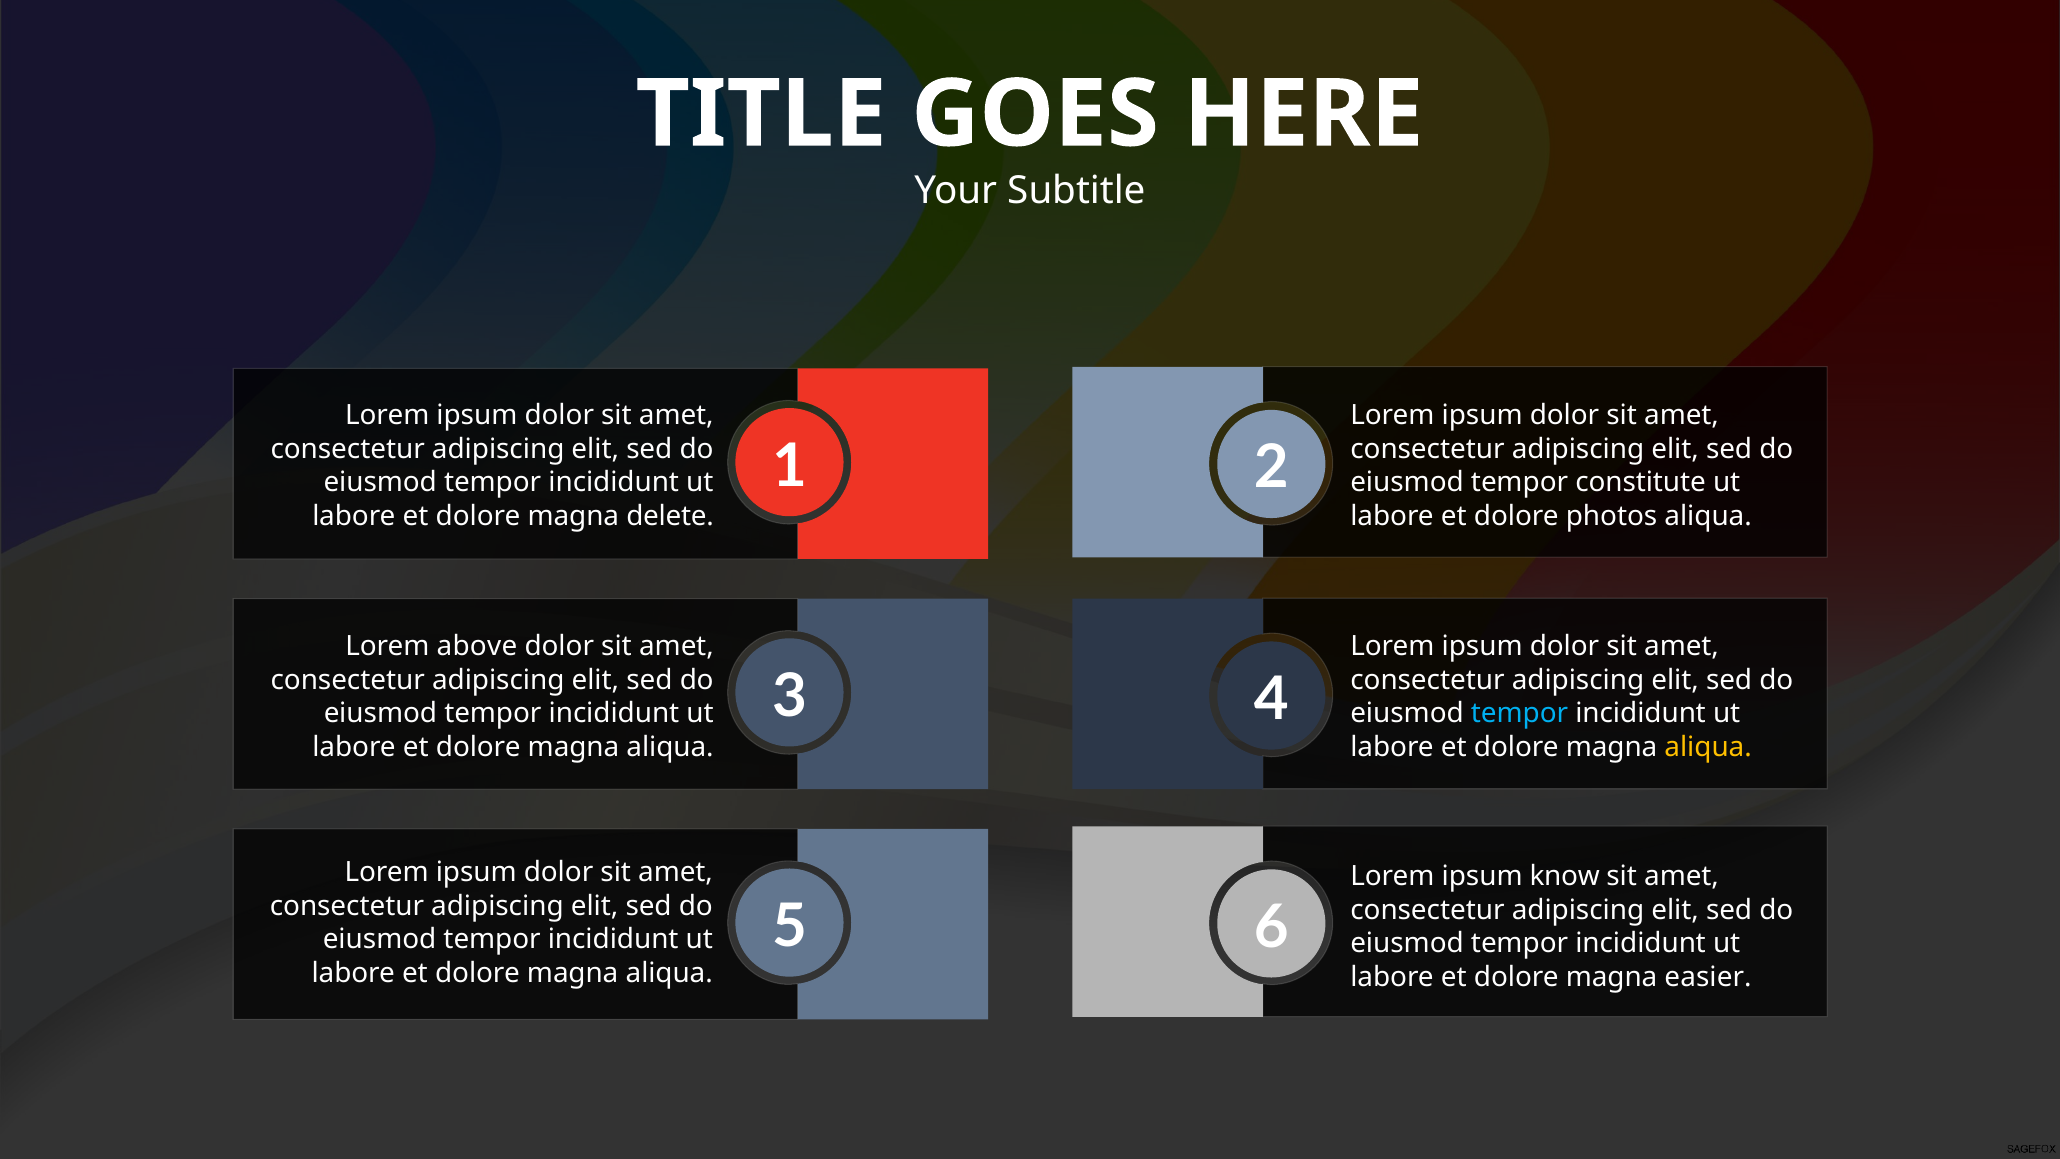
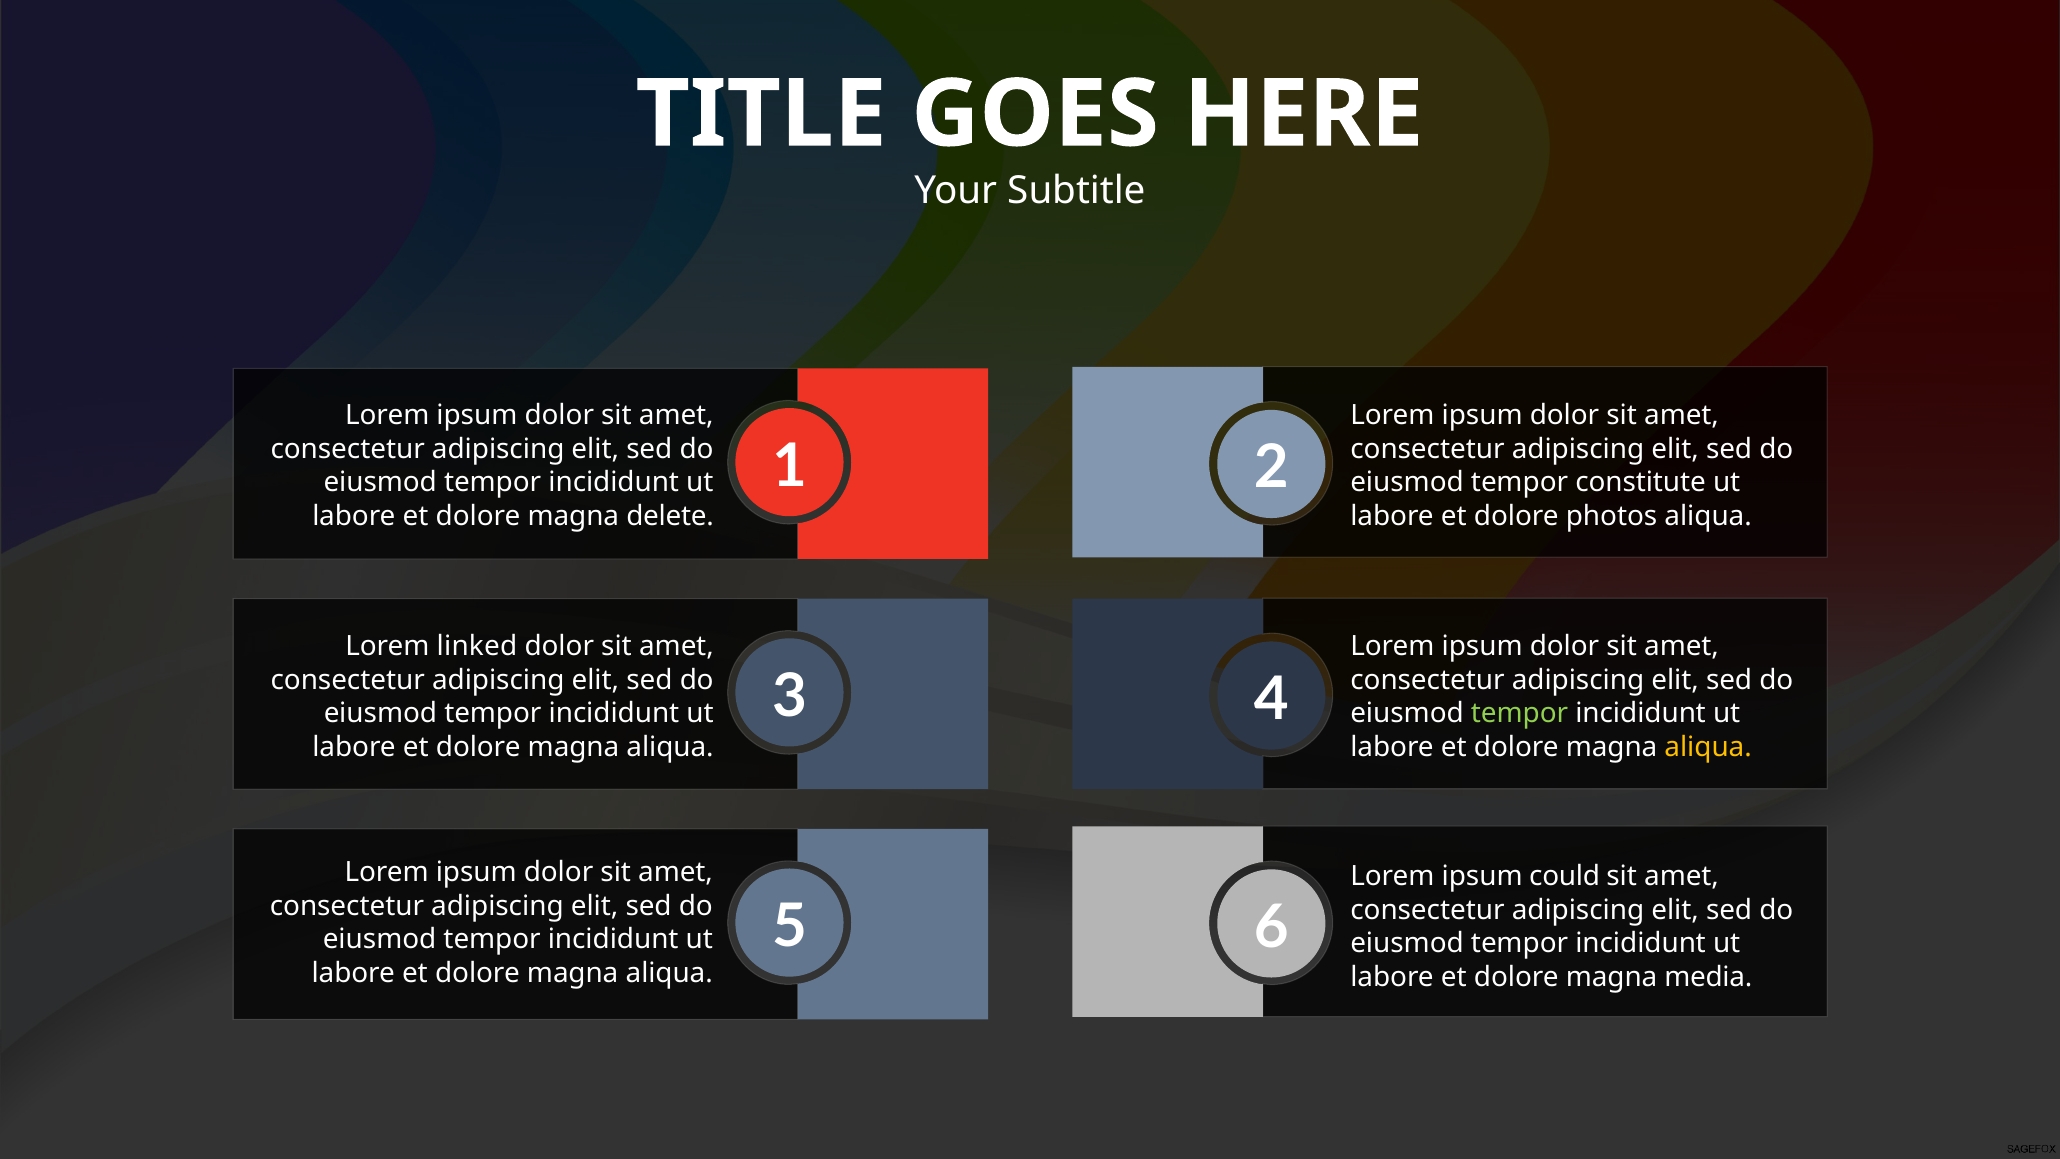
above: above -> linked (477, 646)
tempor colour: light blue -> light green (1520, 714)
know: know -> could (1565, 876)
easier: easier -> media (1708, 977)
